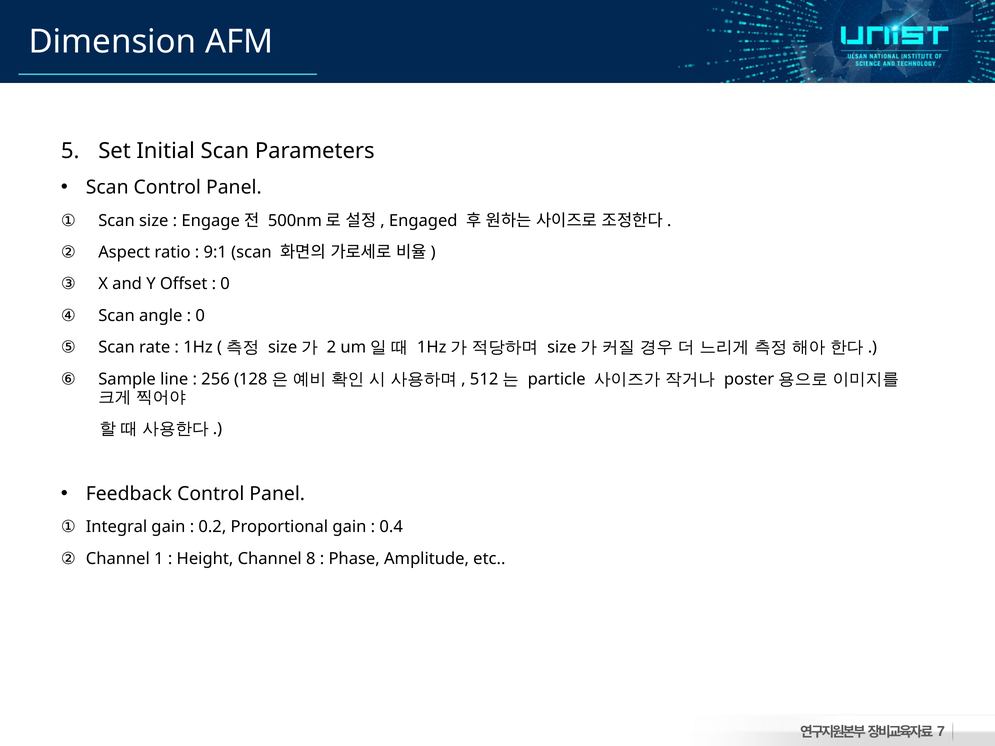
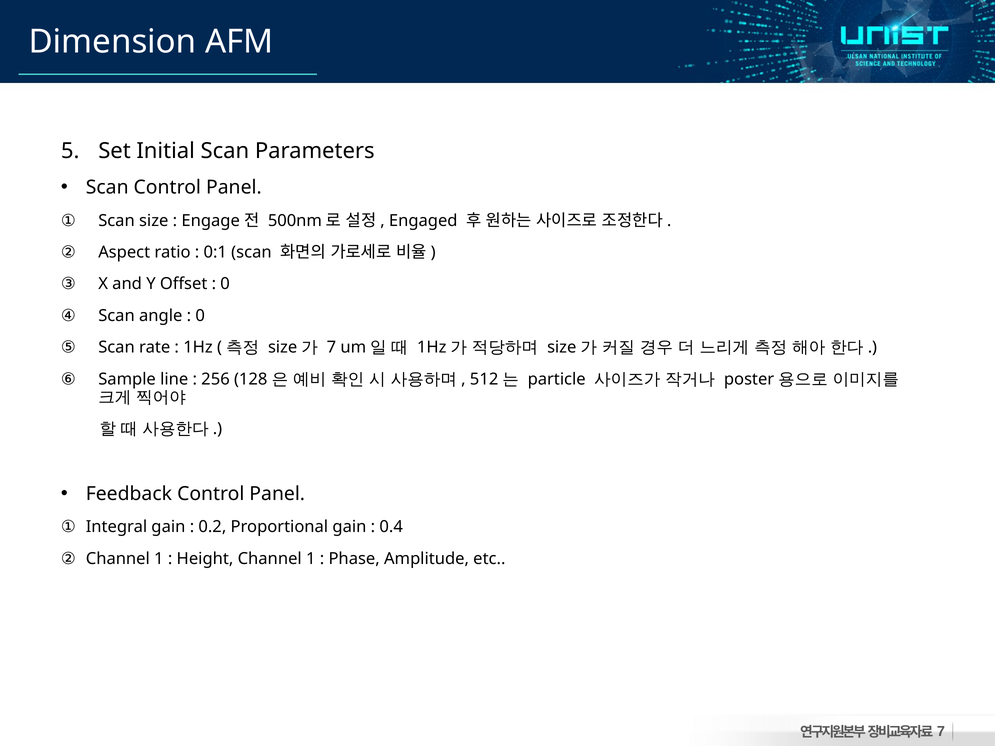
9:1: 9:1 -> 0:1 (215, 252)
2: 2 -> 7 (331, 348)
Height Channel 8: 8 -> 1 (311, 559)
